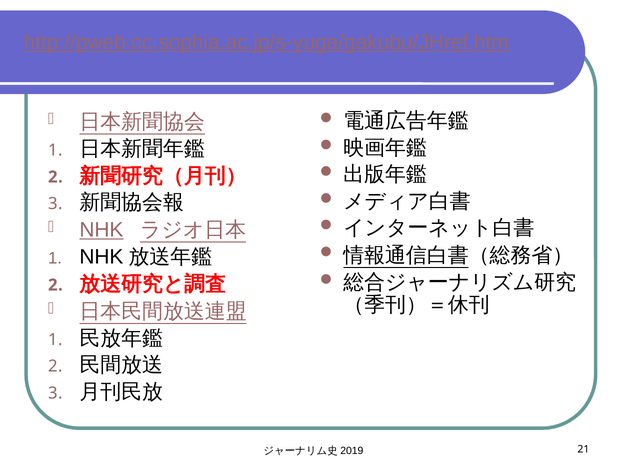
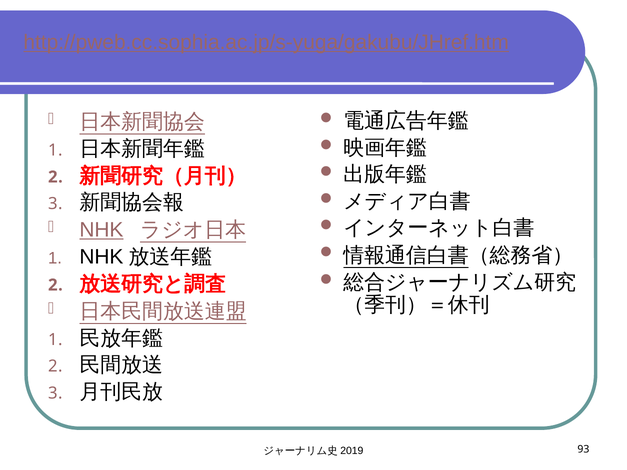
21: 21 -> 93 (583, 449)
